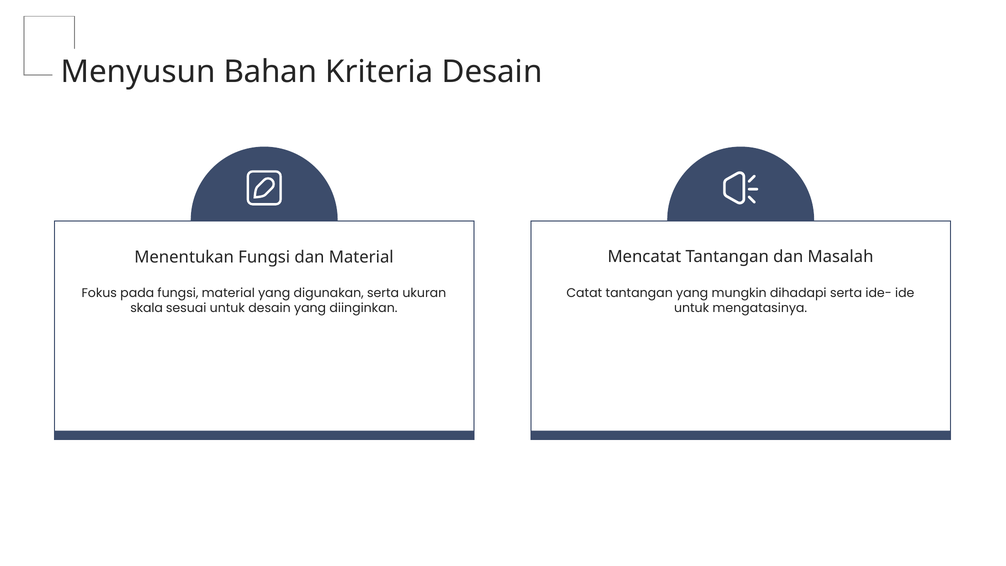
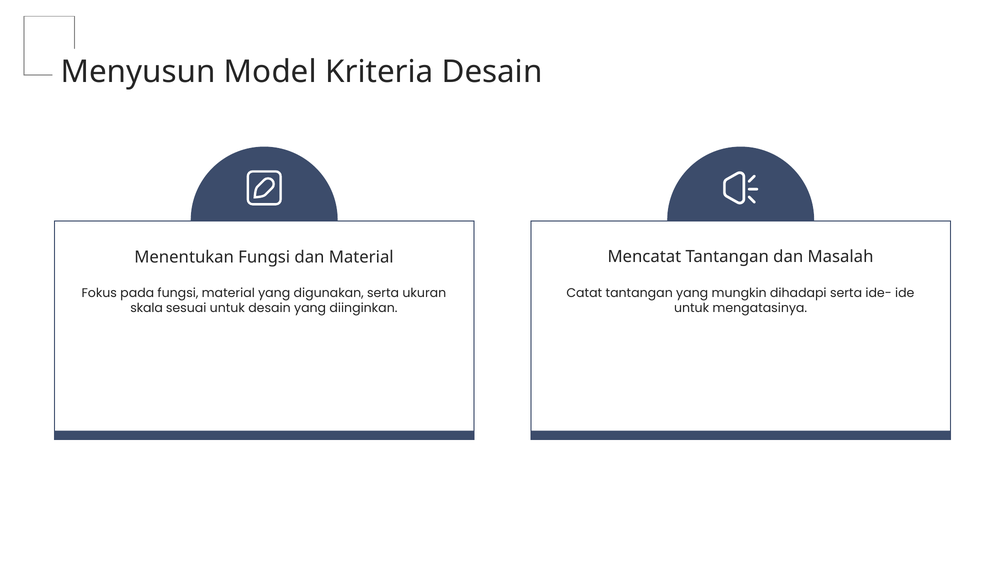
Bahan: Bahan -> Model (270, 72)
